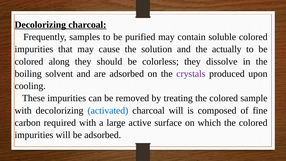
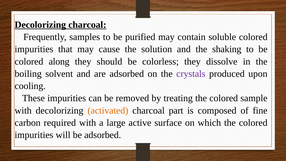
actually: actually -> shaking (227, 49)
activated colour: blue -> orange (108, 110)
charcoal will: will -> part (176, 110)
